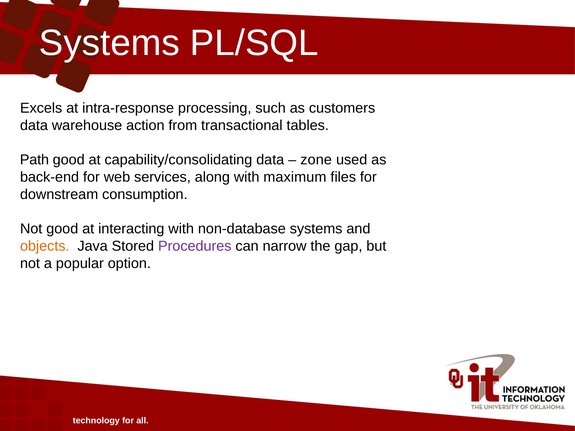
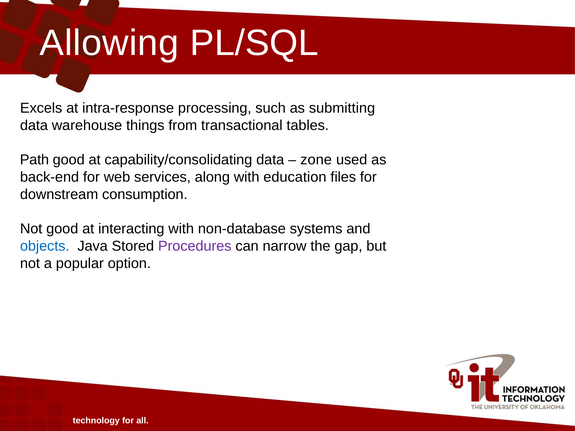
Systems: Systems -> Allowing (109, 43)
customers: customers -> submitting (342, 108)
action: action -> things (145, 126)
maximum: maximum -> education (295, 177)
objects colour: orange -> blue (45, 246)
